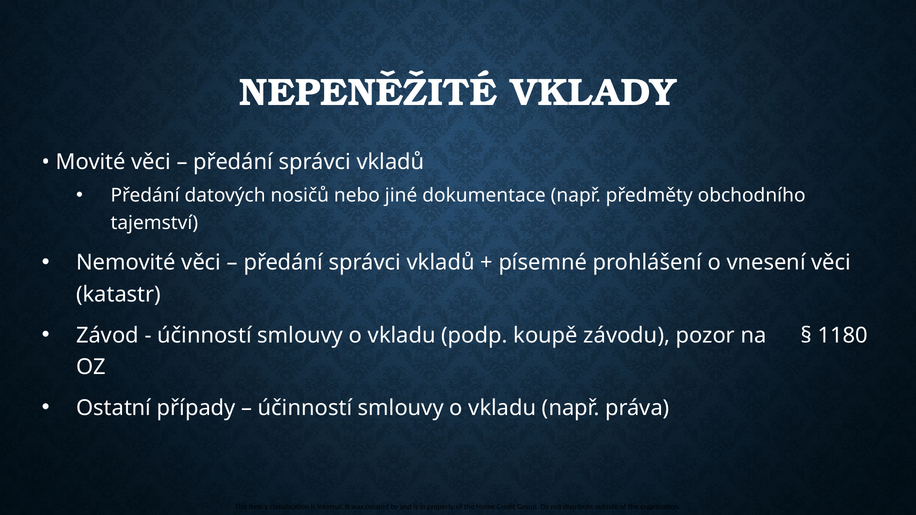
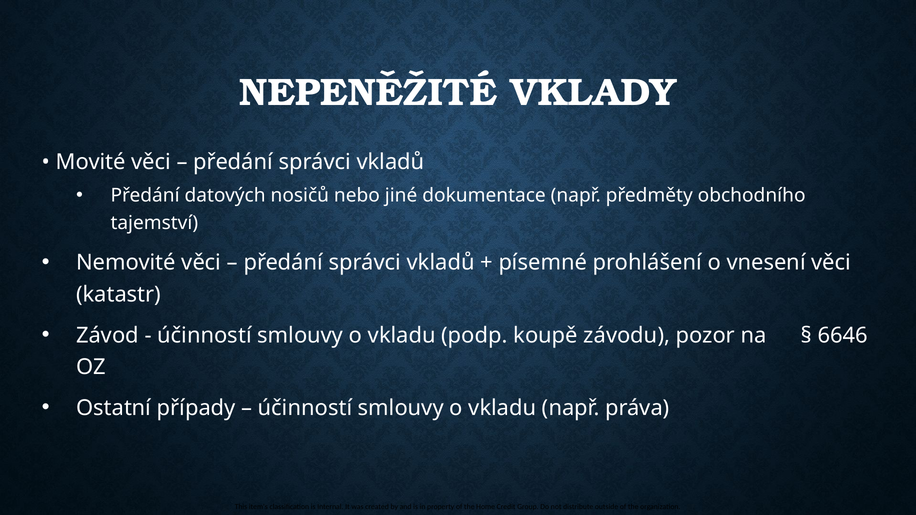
1180: 1180 -> 6646 (843, 336)
